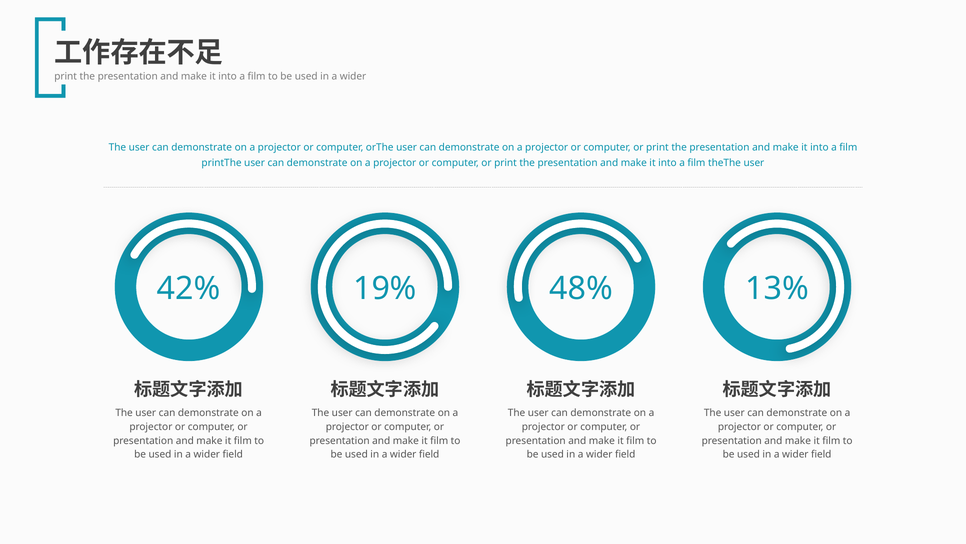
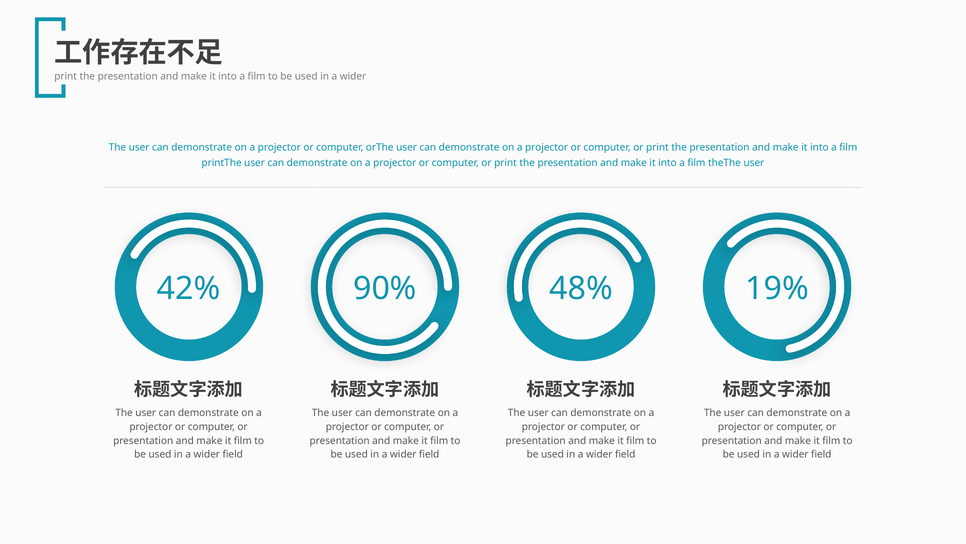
19%: 19% -> 90% (385, 288)
13%: 13% -> 19% (777, 288)
